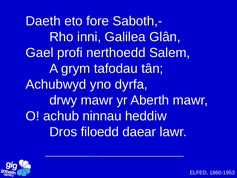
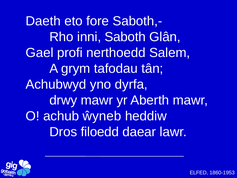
Galilea: Galilea -> Saboth (125, 37)
ninnau: ninnau -> ŵyneb (102, 116)
